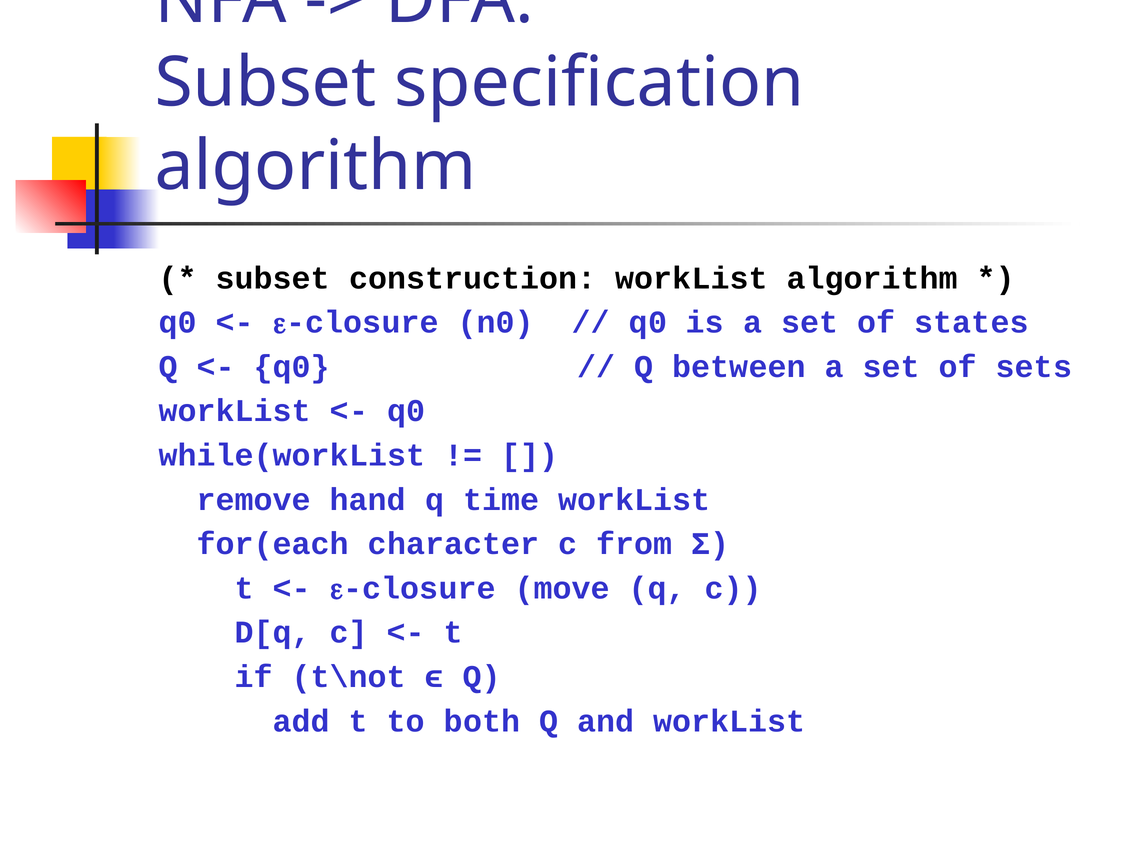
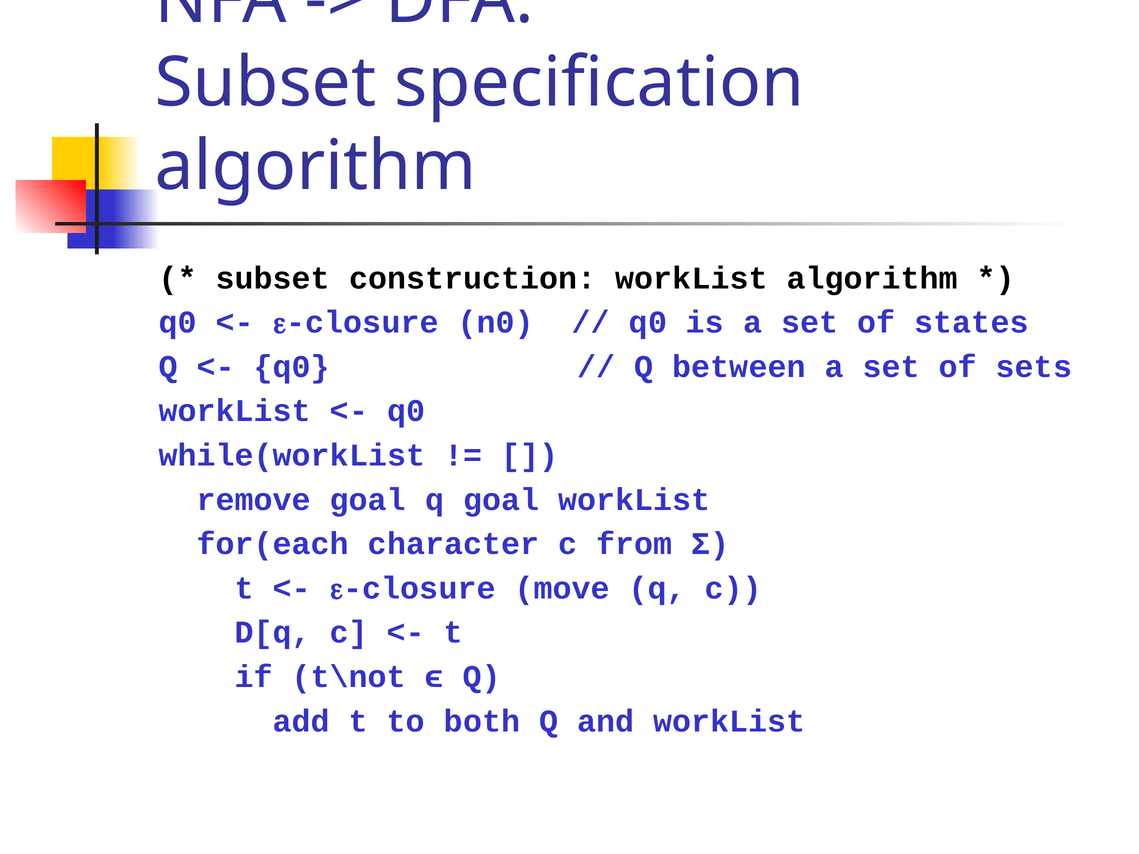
remove hand: hand -> goal (368, 500)
q time: time -> goal (501, 500)
